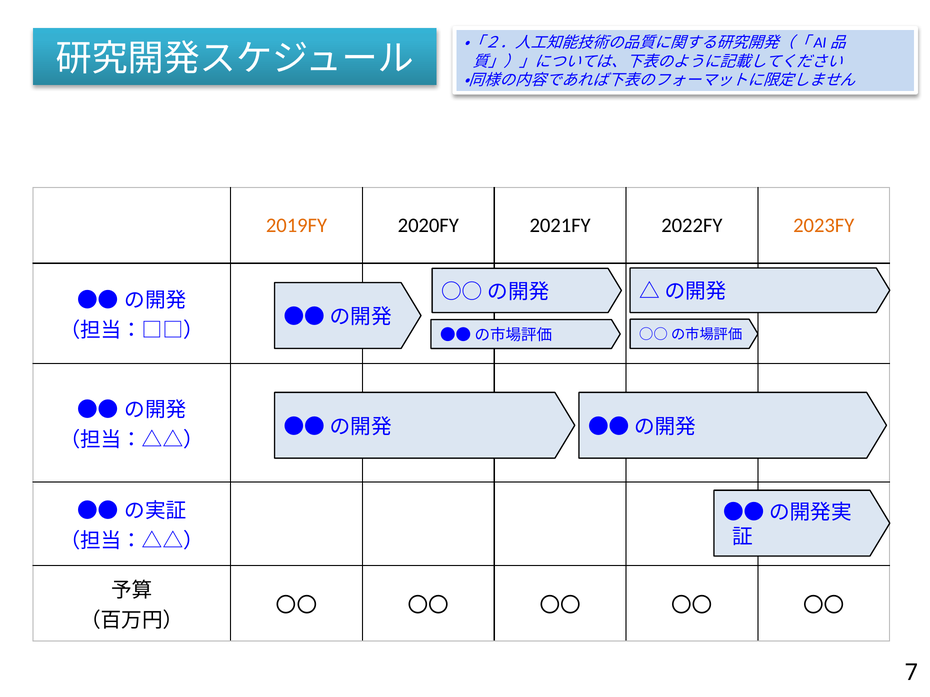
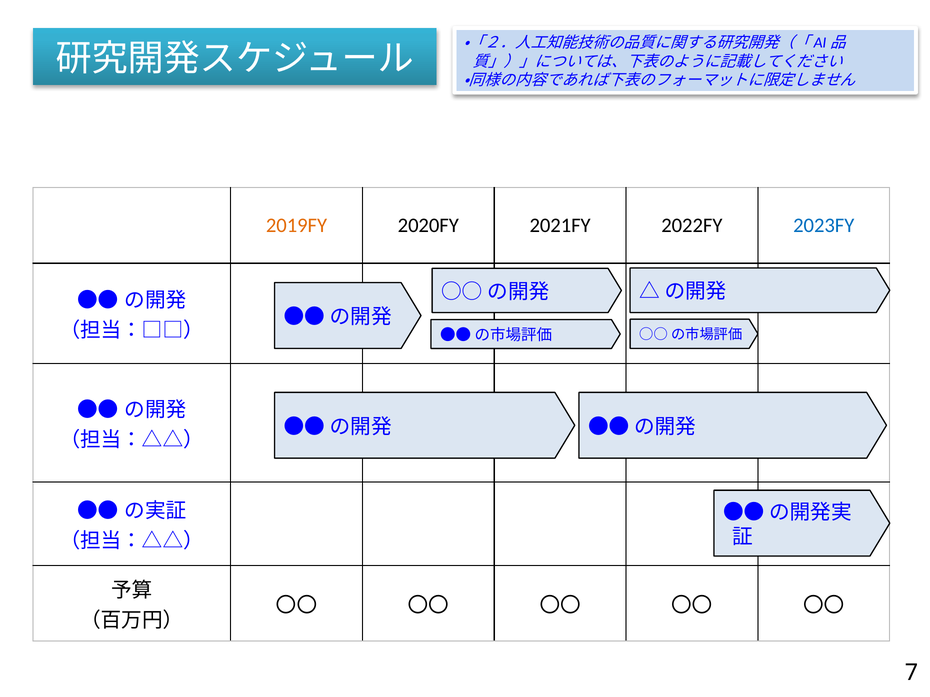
2023FY colour: orange -> blue (824, 226)
